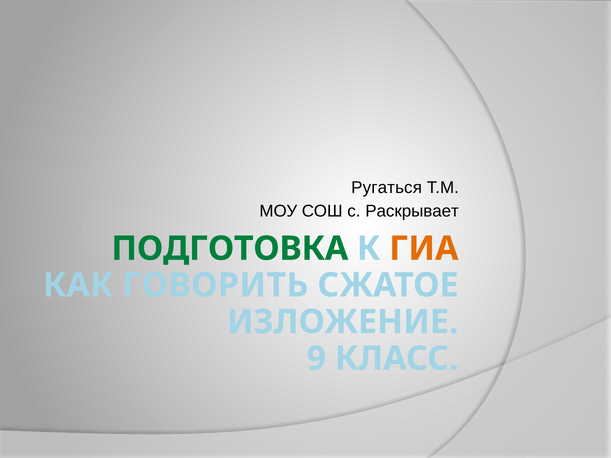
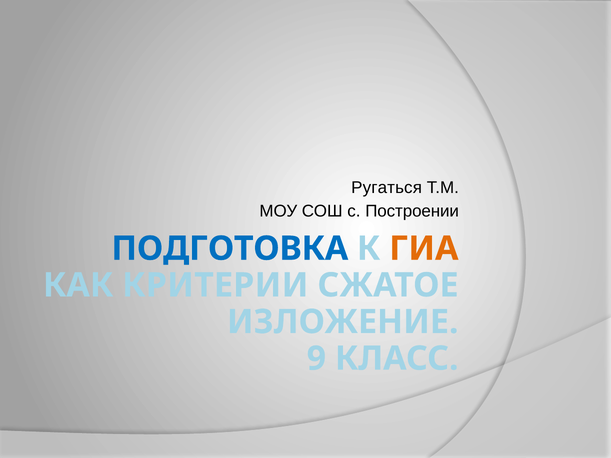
Раскрывает: Раскрывает -> Построении (412, 211)
ПОДГОТОВКА colour: green -> blue (230, 249)
ГОВОРИТЬ: ГОВОРИТЬ -> КРИТЕРИИ (215, 285)
